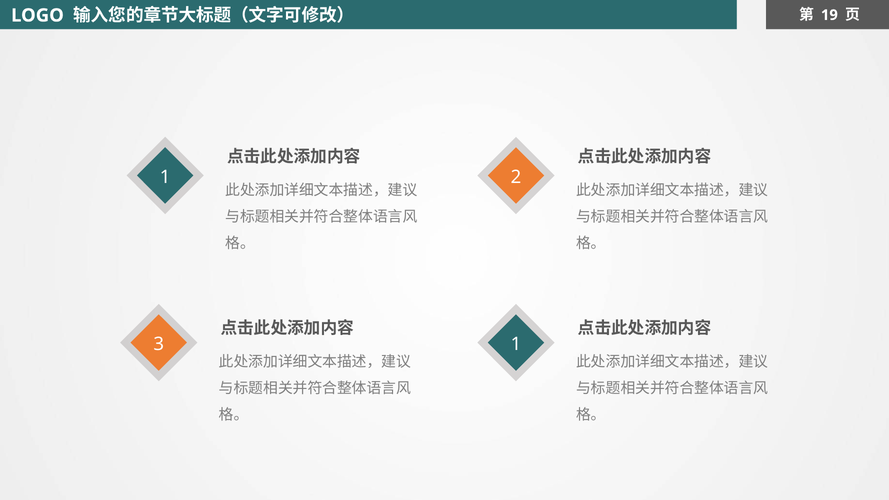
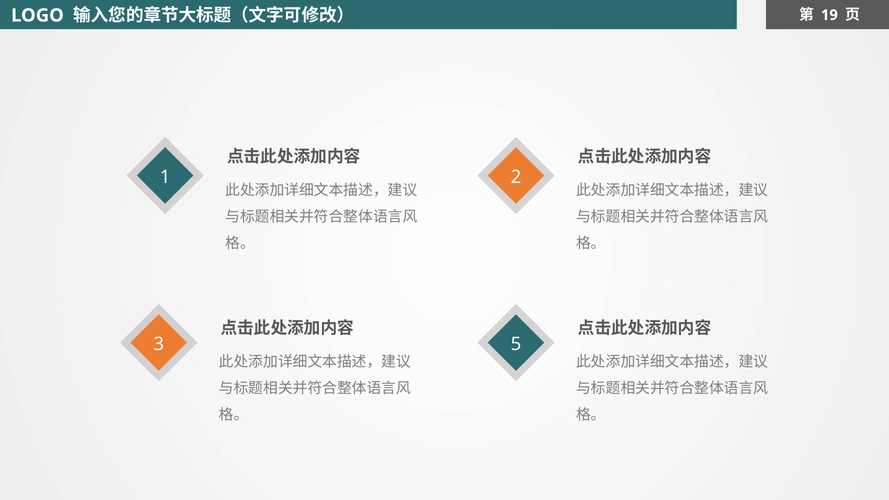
3 1: 1 -> 5 (516, 344)
